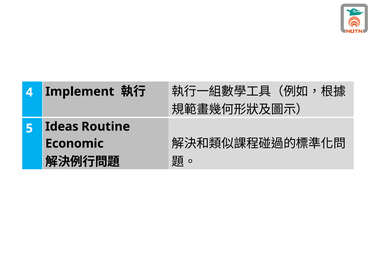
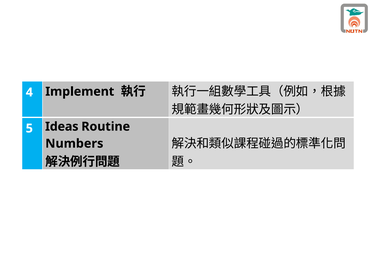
Economic: Economic -> Numbers (74, 143)
